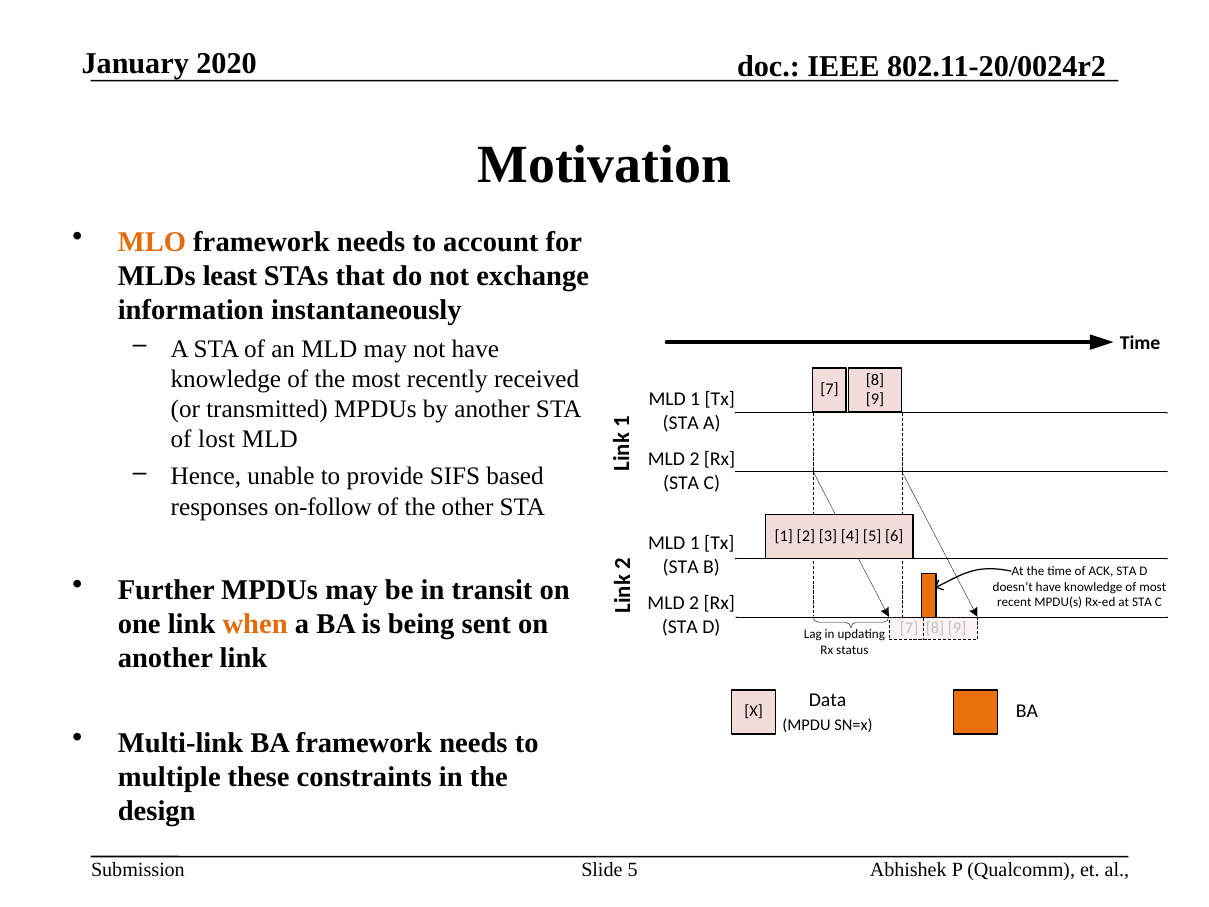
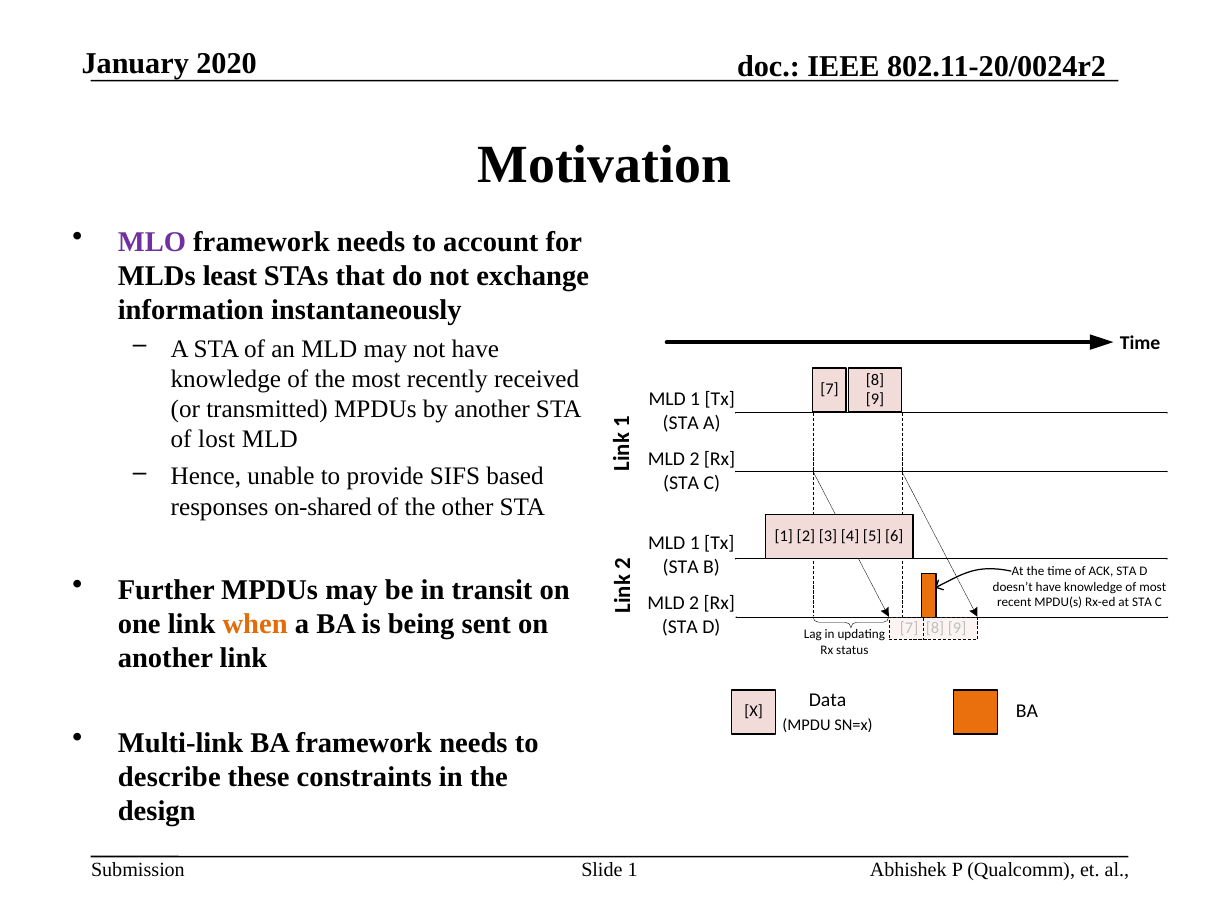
MLO colour: orange -> purple (152, 242)
on-follow: on-follow -> on-shared (323, 507)
multiple: multiple -> describe (169, 777)
Slide 5: 5 -> 1 (633, 870)
